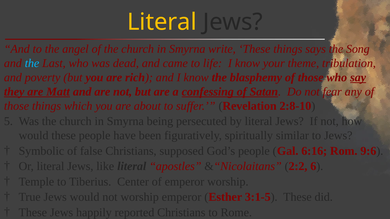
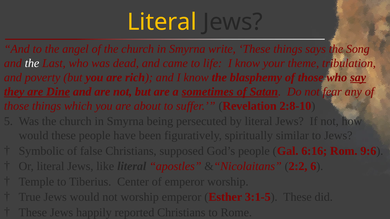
the colour: light blue -> white (32, 63)
Matt: Matt -> Dine (58, 92)
confessing: confessing -> sometimes (208, 92)
